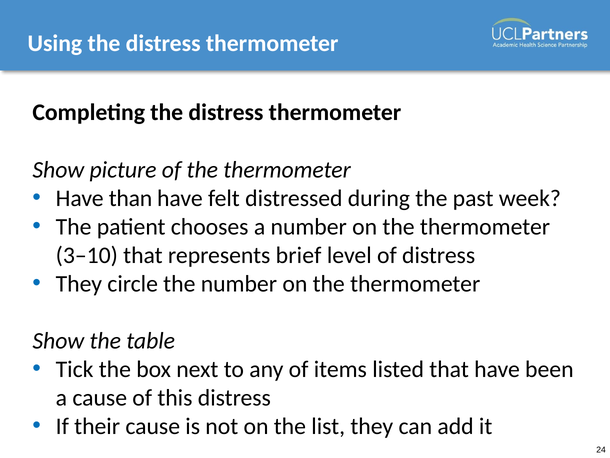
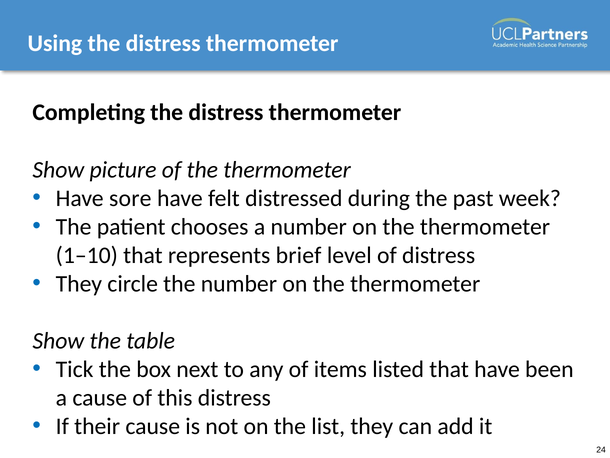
than: than -> sore (130, 198)
3–10: 3–10 -> 1–10 (87, 255)
